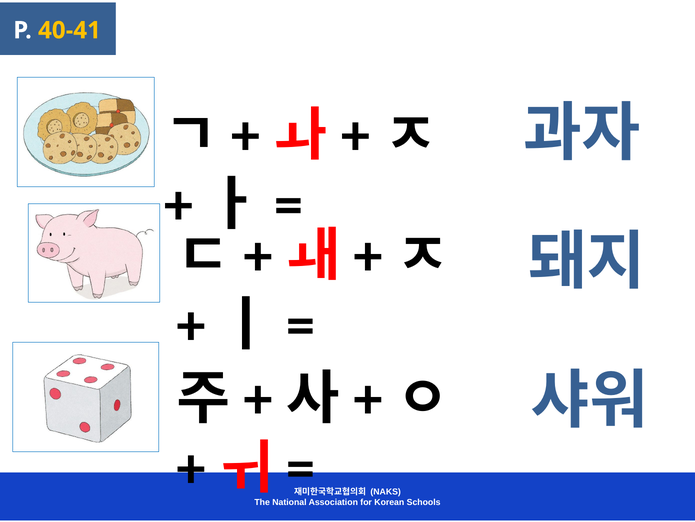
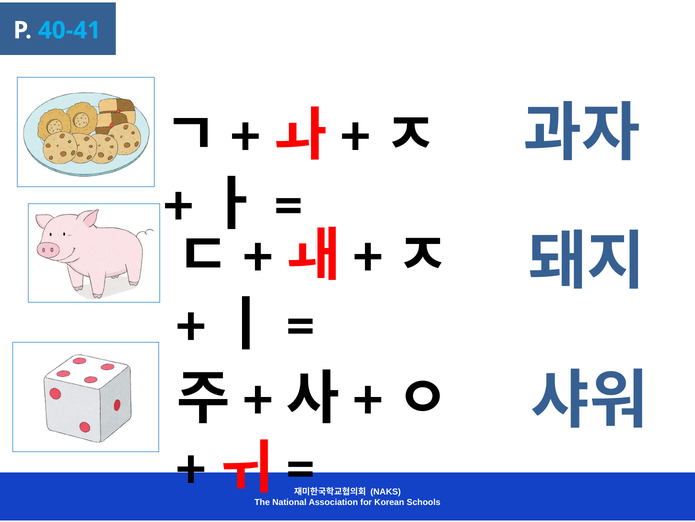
40-41 colour: yellow -> light blue (69, 30)
